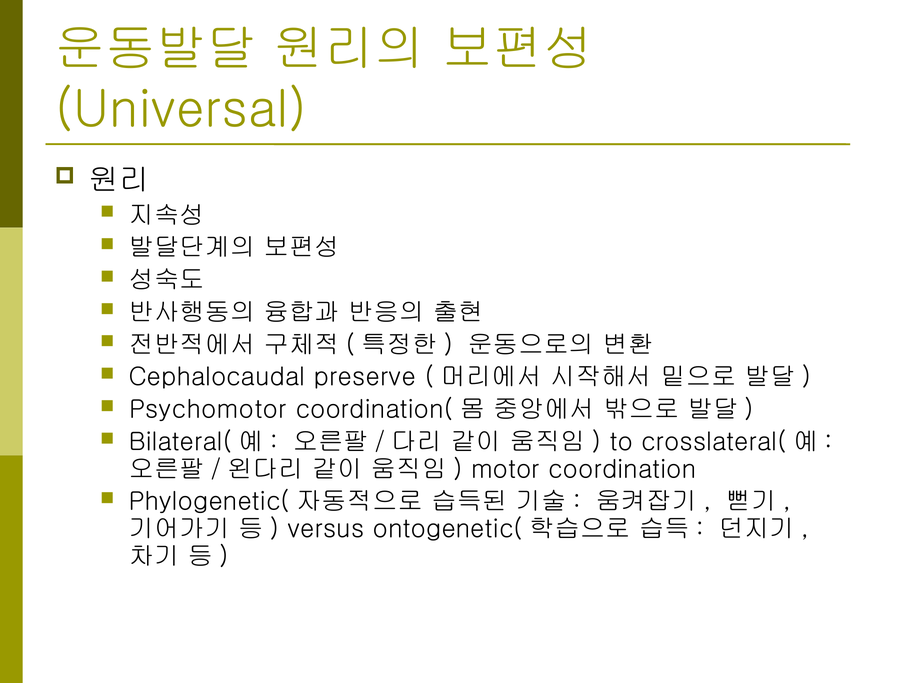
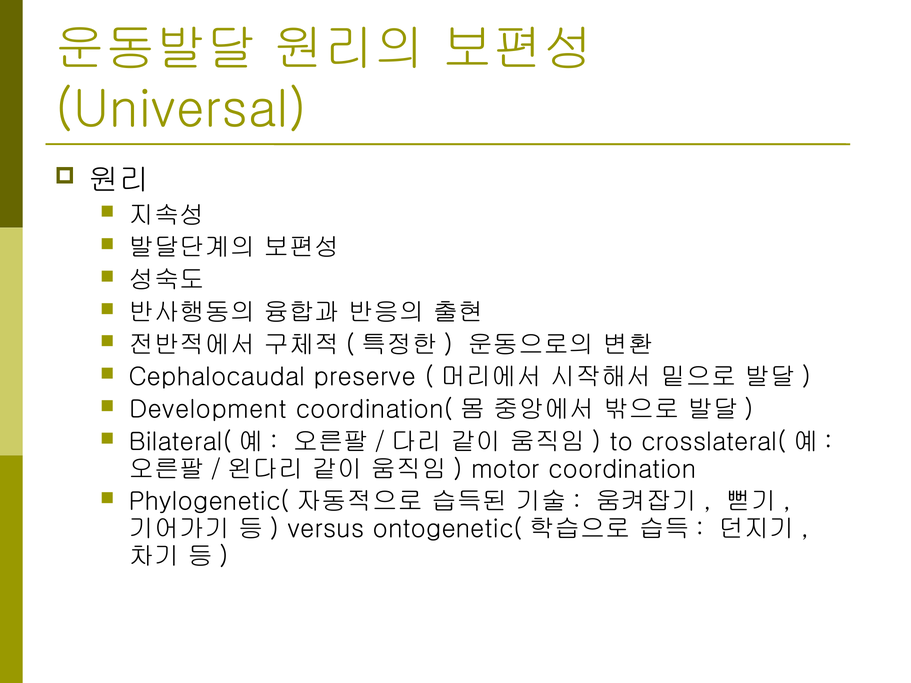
Psychomotor: Psychomotor -> Development (208, 410)
